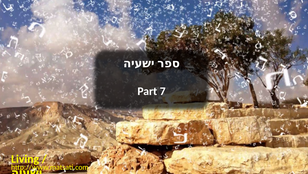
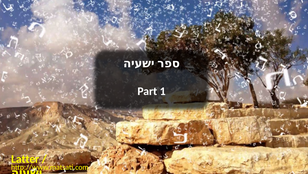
7: 7 -> 1 (163, 91)
Living: Living -> Latter (25, 158)
